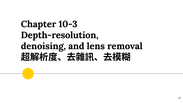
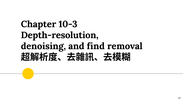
lens: lens -> find (96, 46)
